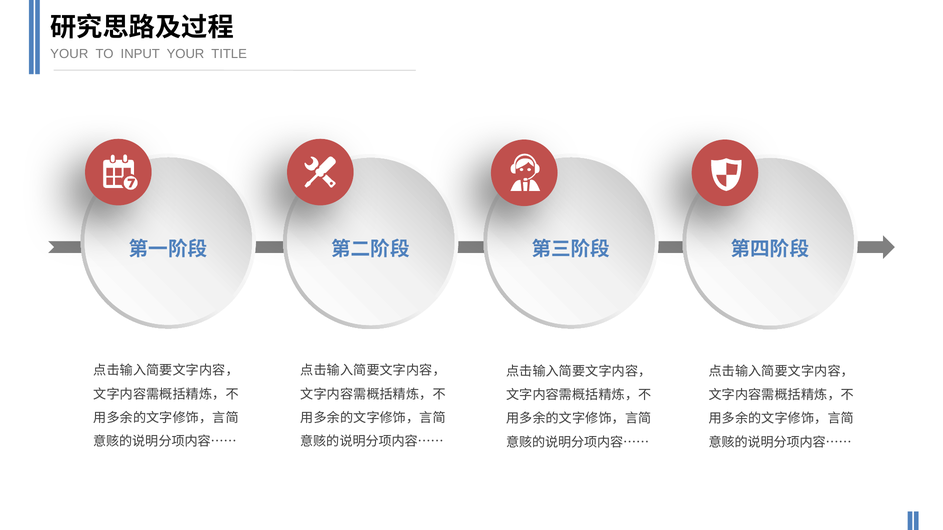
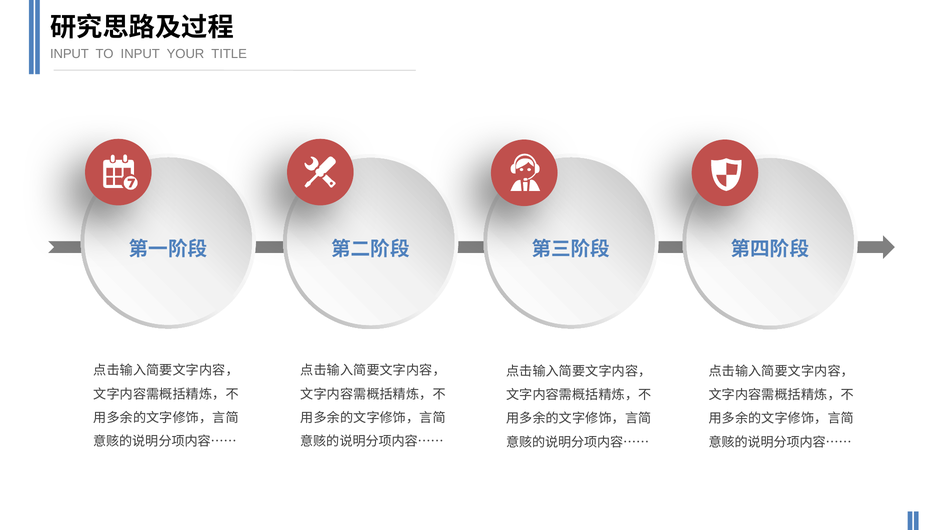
YOUR: YOUR -> INPUT (69, 54)
